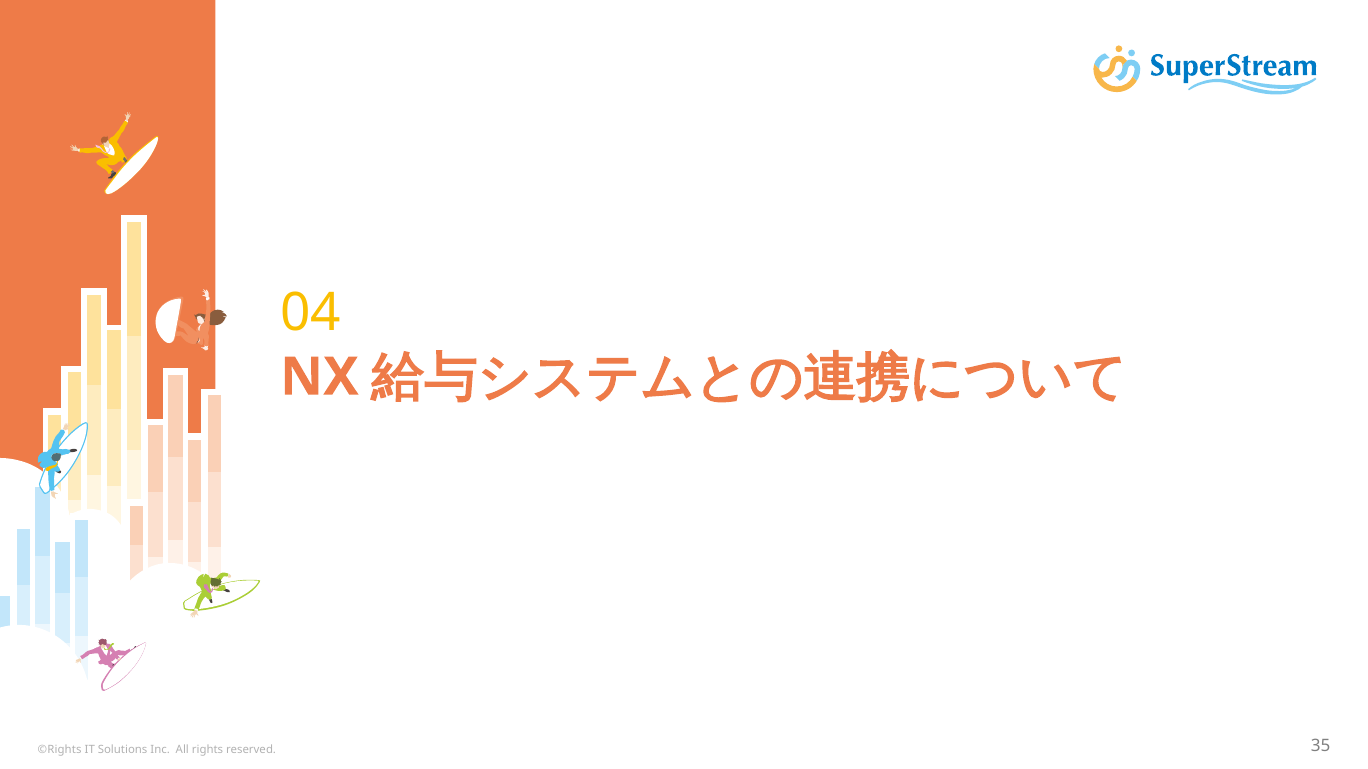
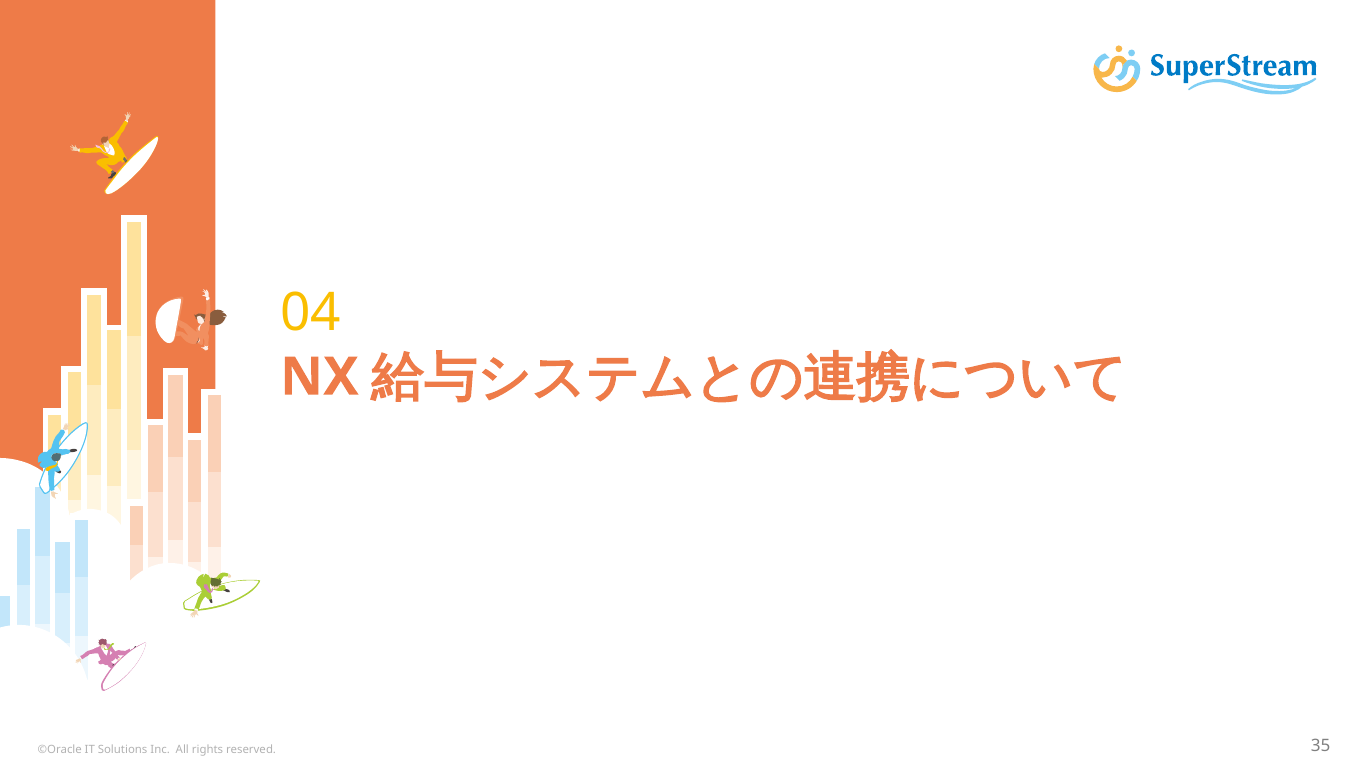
©Rights: ©Rights -> ©Oracle (60, 750)
